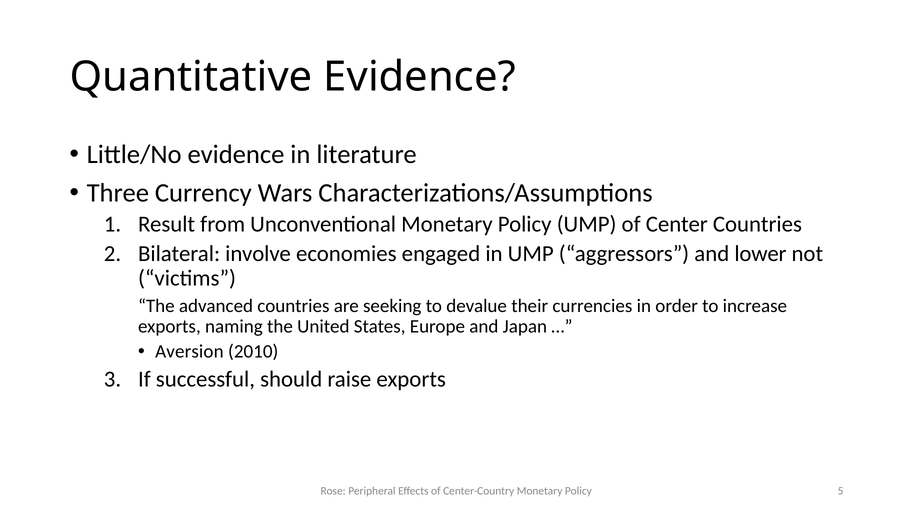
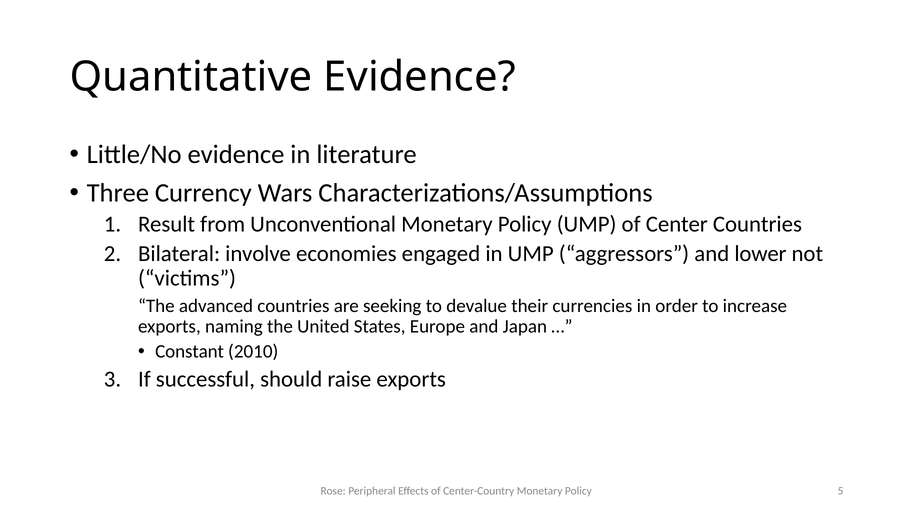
Aversion: Aversion -> Constant (190, 351)
